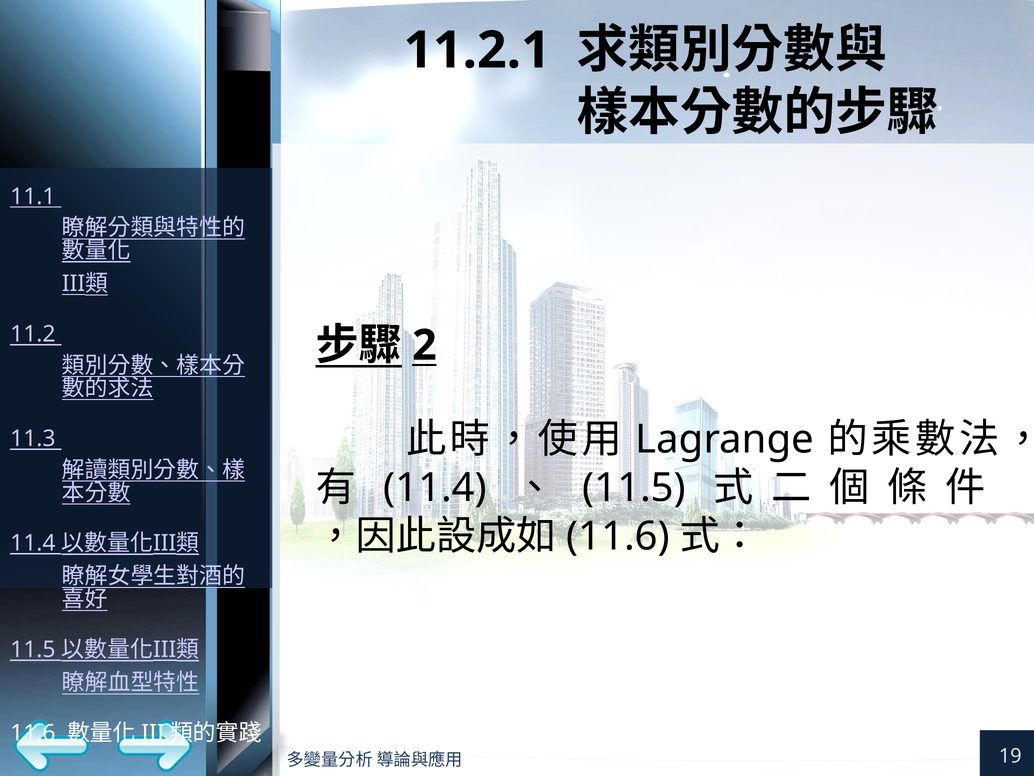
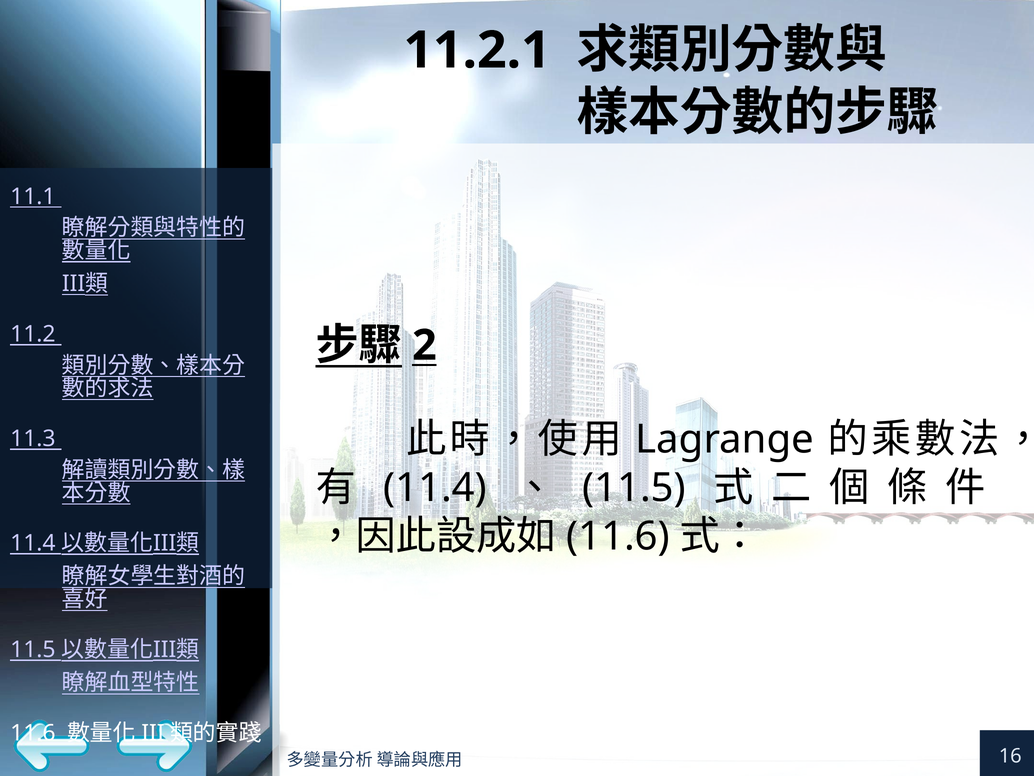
19: 19 -> 16 (1010, 755)
